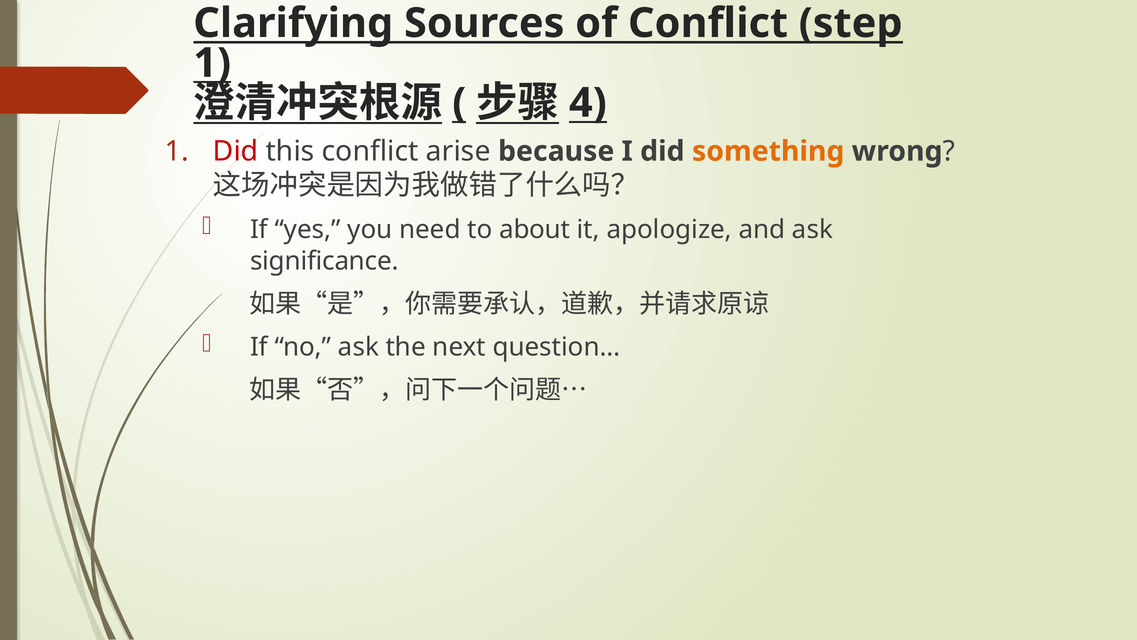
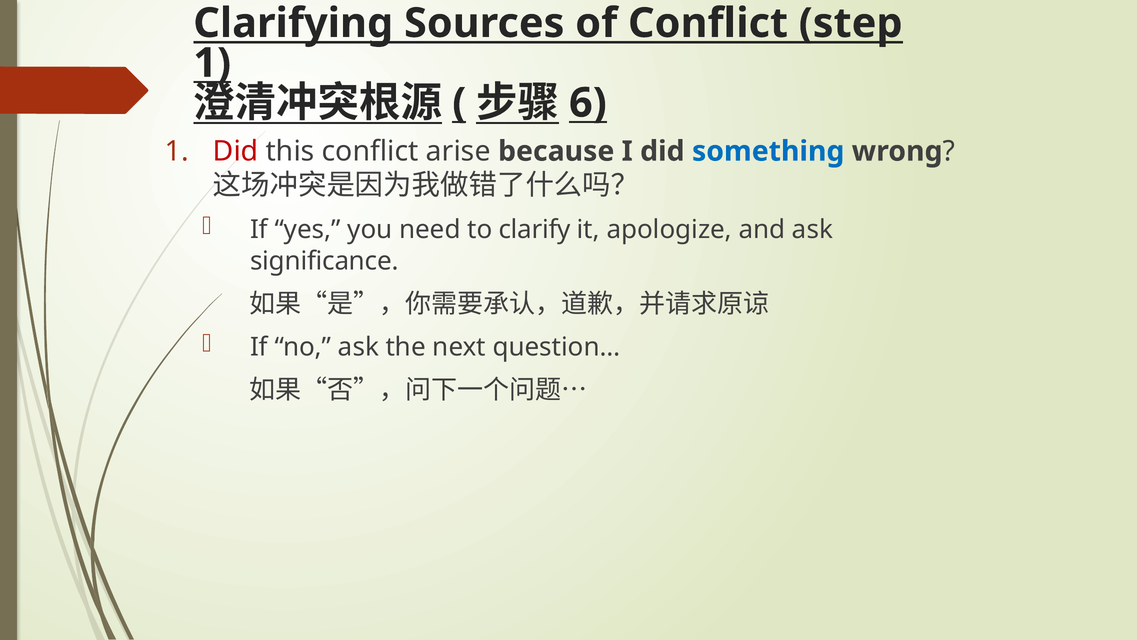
4: 4 -> 6 (588, 103)
something colour: orange -> blue (768, 151)
about: about -> clarify (535, 230)
